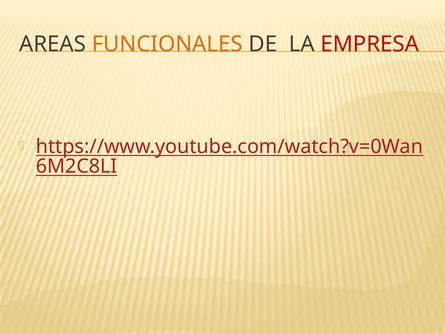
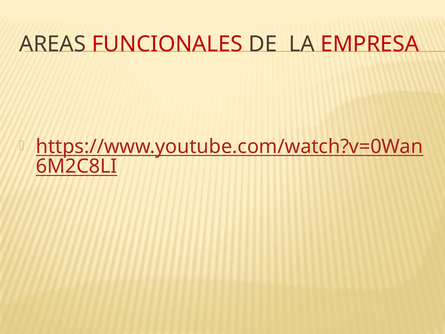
FUNCIONALES colour: orange -> red (167, 44)
